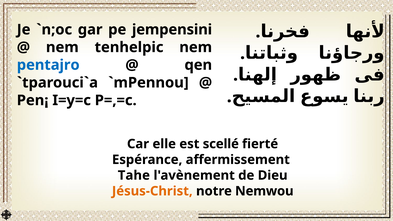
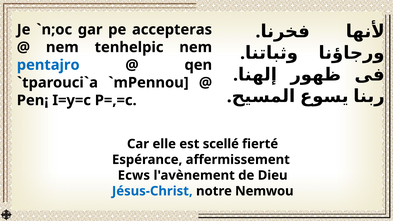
jempensini: jempensini -> accepteras (172, 30)
Tahe: Tahe -> Ecws (134, 175)
Jésus-Christ colour: orange -> blue (152, 191)
